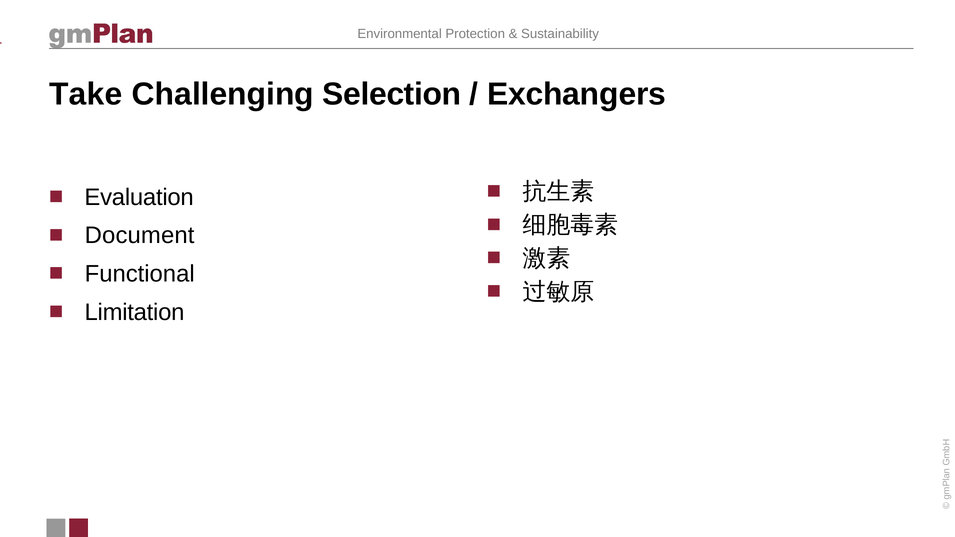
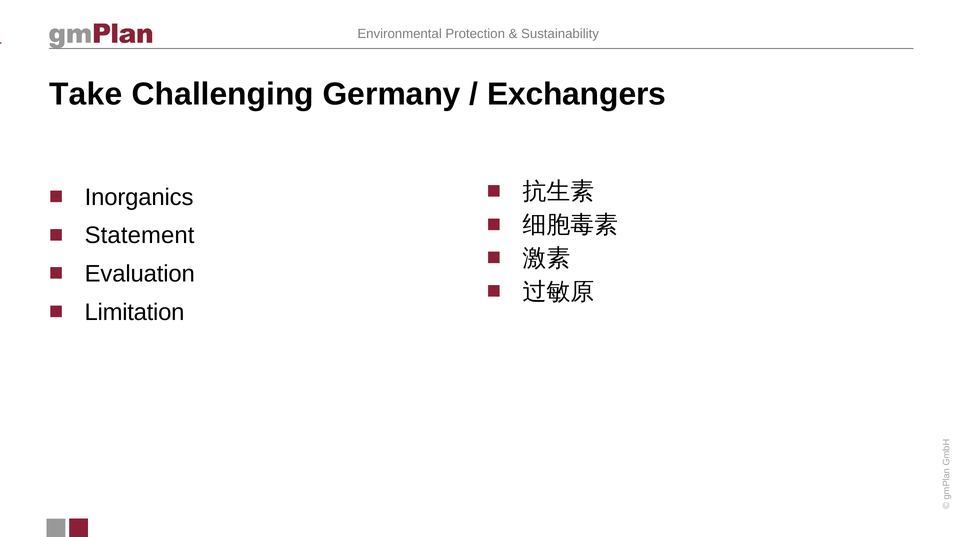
Selection: Selection -> Germany (392, 94)
Evaluation: Evaluation -> Inorganics (139, 197)
Document: Document -> Statement (140, 236)
Functional: Functional -> Evaluation (140, 274)
